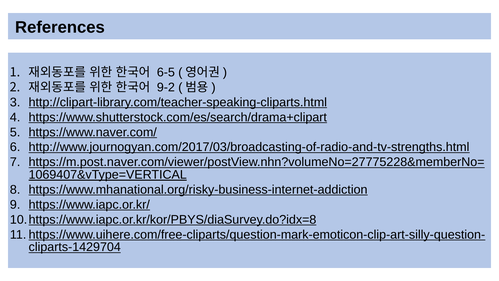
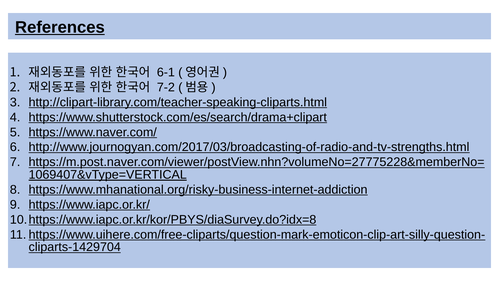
References underline: none -> present (60, 27)
6-5: 6-5 -> 6-1 (166, 72)
9-2: 9-2 -> 7-2 (166, 87)
